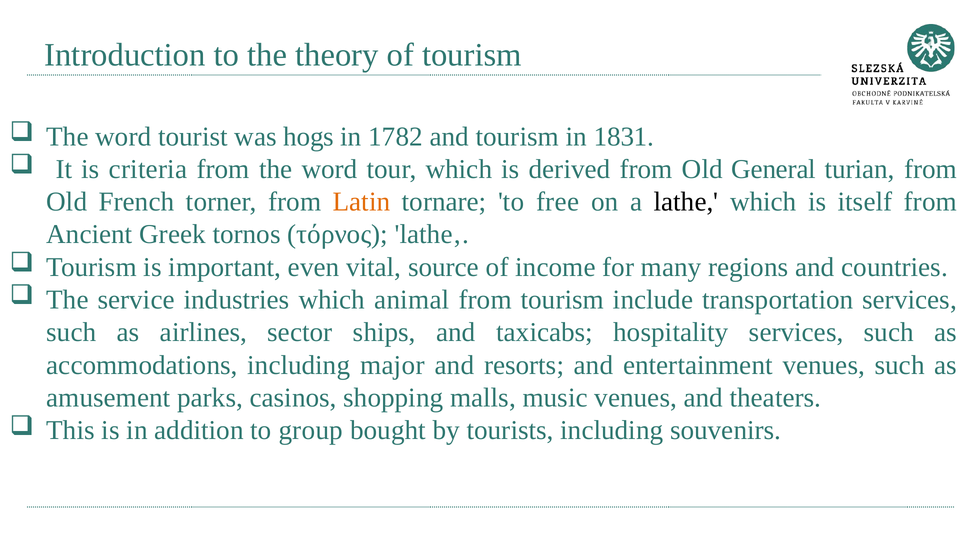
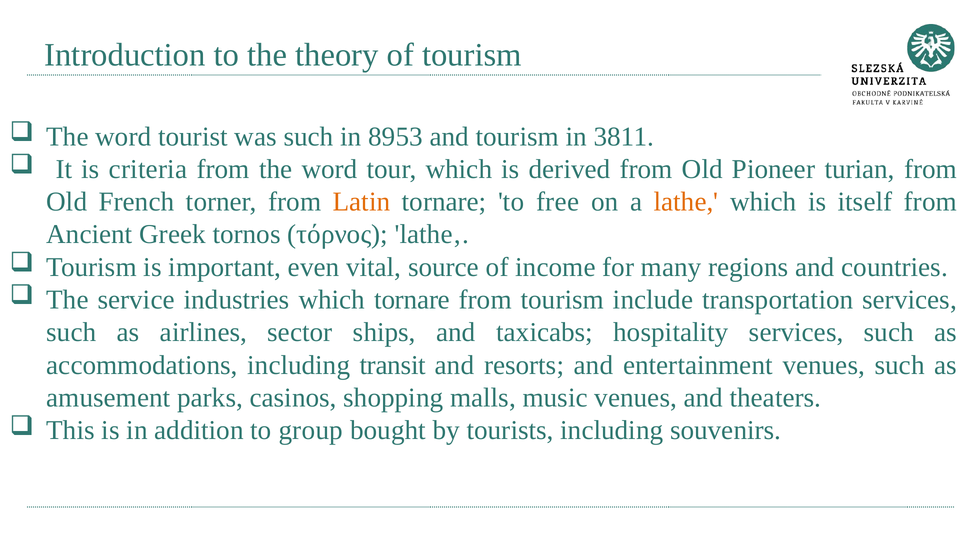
was hogs: hogs -> such (309, 136)
1782: 1782 -> 8953 (396, 136)
1831: 1831 -> 3811 (624, 136)
General: General -> Pioneer (774, 169)
lathe colour: black -> orange (686, 202)
which animal: animal -> tornare (412, 300)
major: major -> transit (393, 365)
